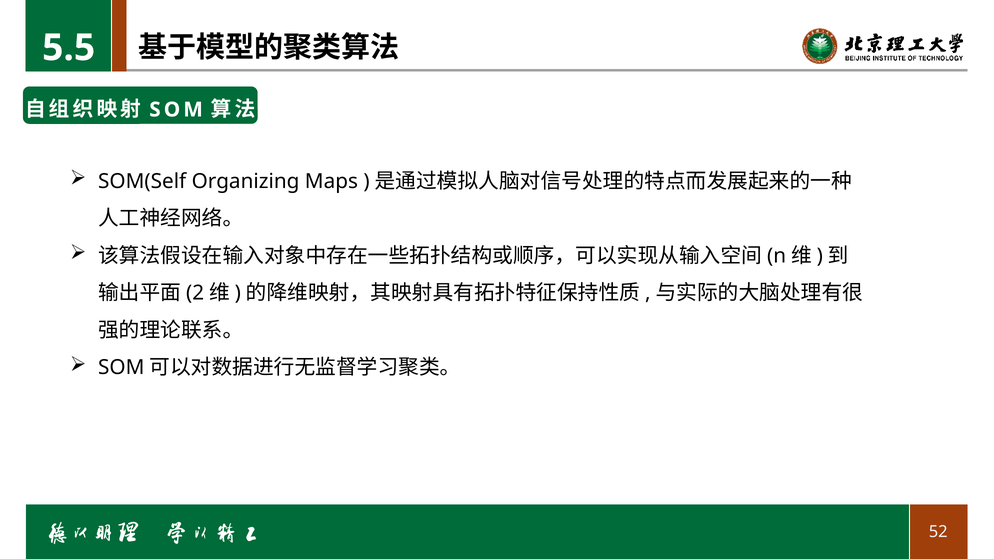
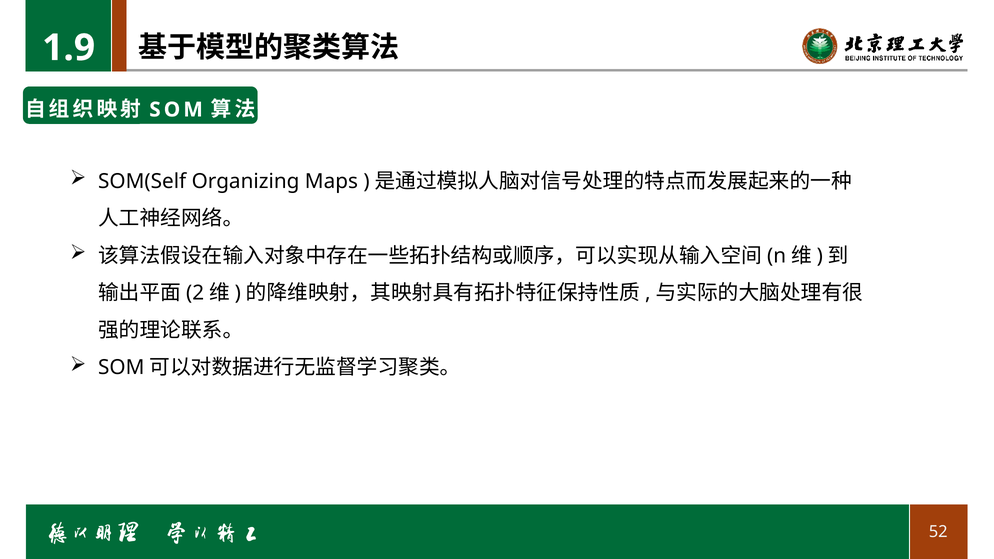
5.5: 5.5 -> 1.9 (69, 48)
